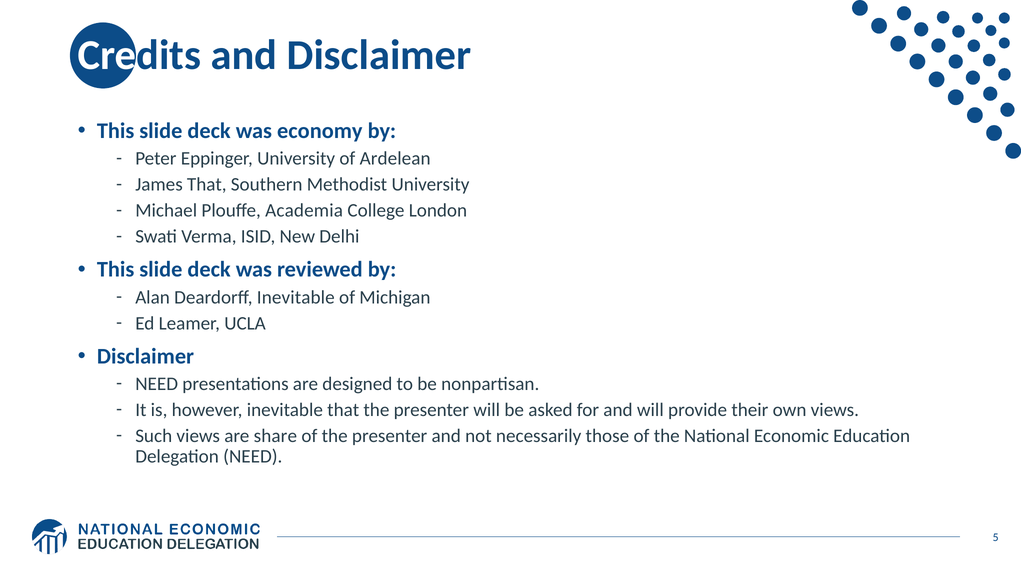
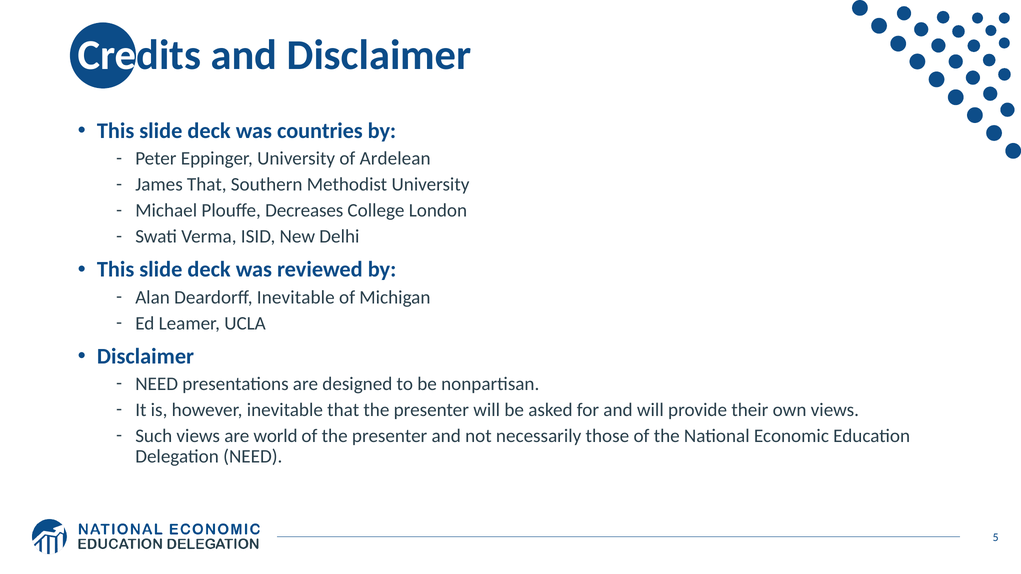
economy: economy -> countries (320, 131)
Academia: Academia -> Decreases (304, 211)
share: share -> world (276, 436)
